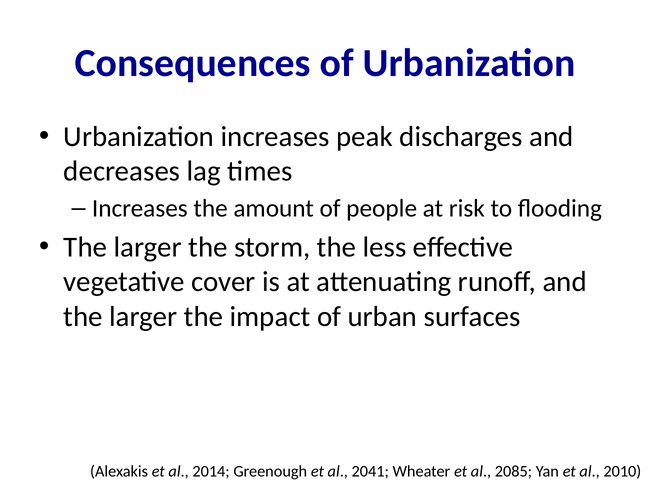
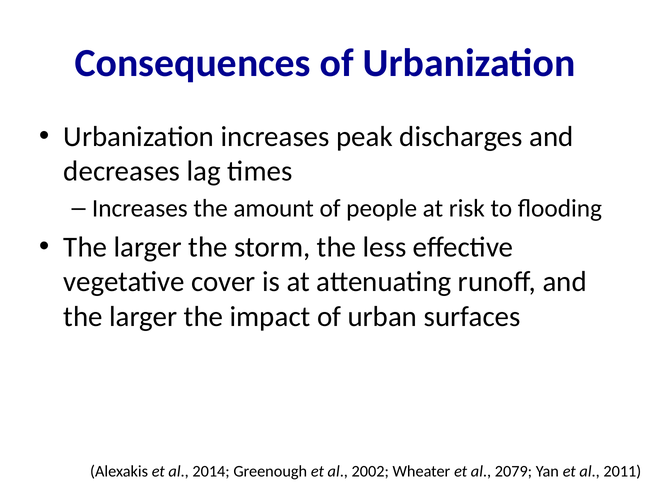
2041: 2041 -> 2002 (370, 472)
2085: 2085 -> 2079 (513, 472)
2010: 2010 -> 2011 (622, 472)
